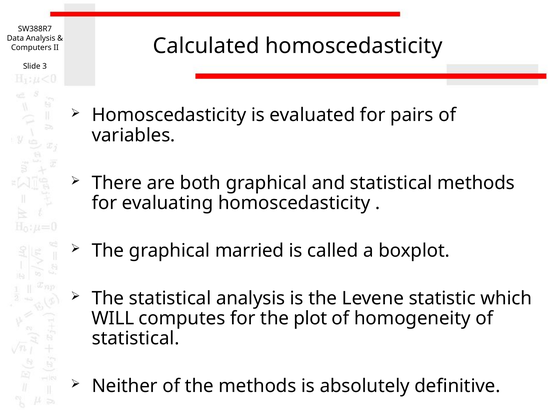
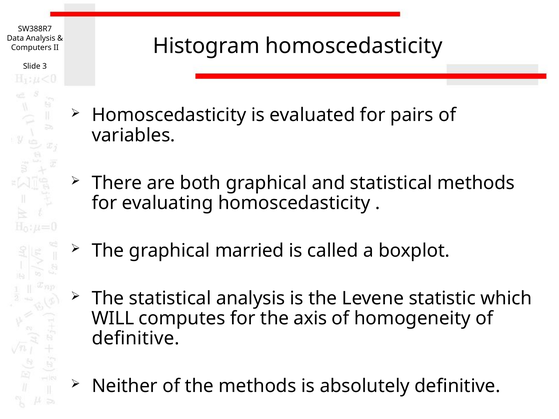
Calculated: Calculated -> Histogram (206, 46)
plot: plot -> axis (310, 319)
statistical: statistical -> definitive (136, 339)
